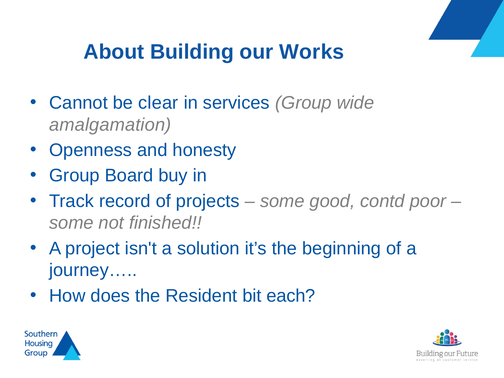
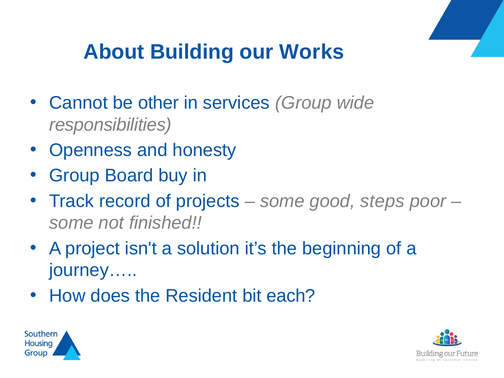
clear: clear -> other (158, 103)
amalgamation: amalgamation -> responsibilities (110, 125)
contd: contd -> steps (382, 201)
